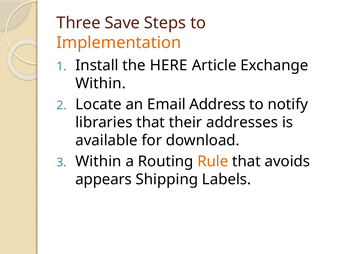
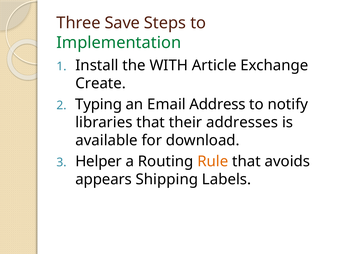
Implementation colour: orange -> green (119, 43)
HERE: HERE -> WITH (169, 65)
Within: Within -> Create (101, 83)
Locate: Locate -> Typing (99, 104)
Within: Within -> Helper (99, 161)
